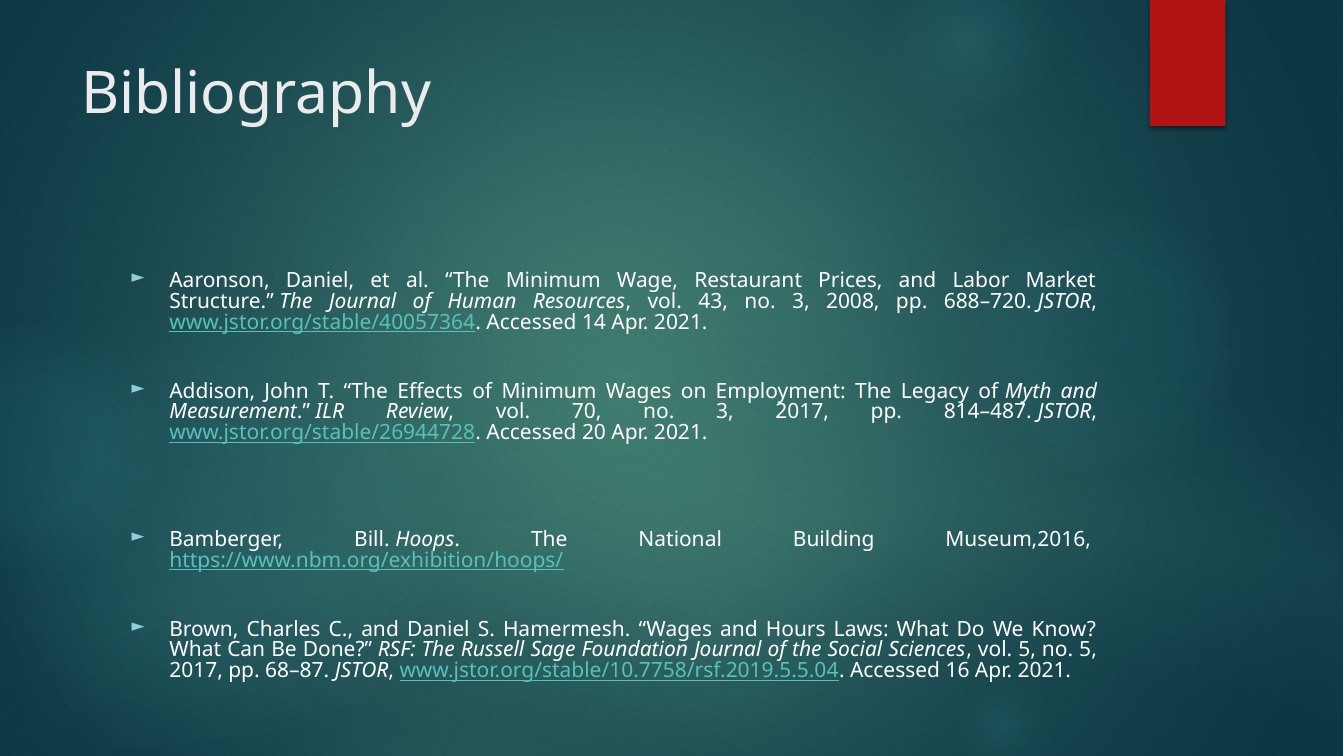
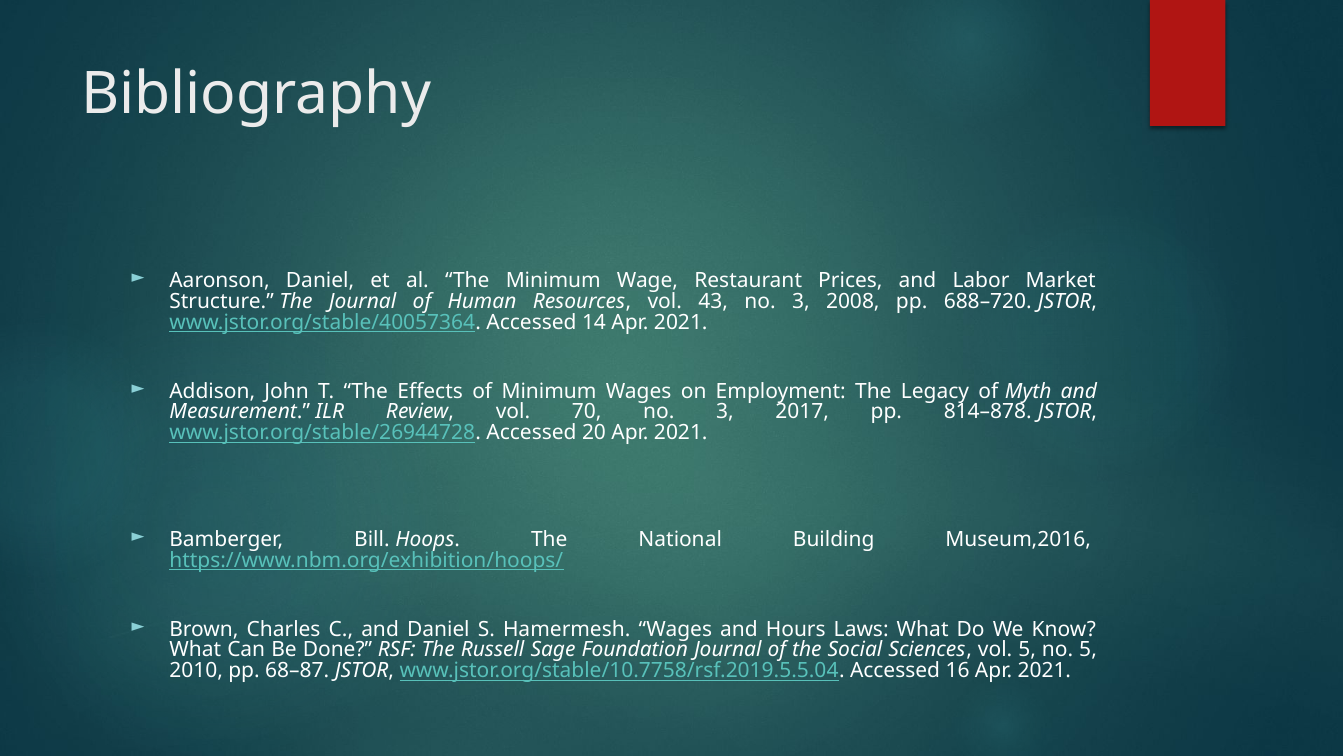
814–487: 814–487 -> 814–878 (988, 412)
2017: 2017 -> 2010 (196, 671)
